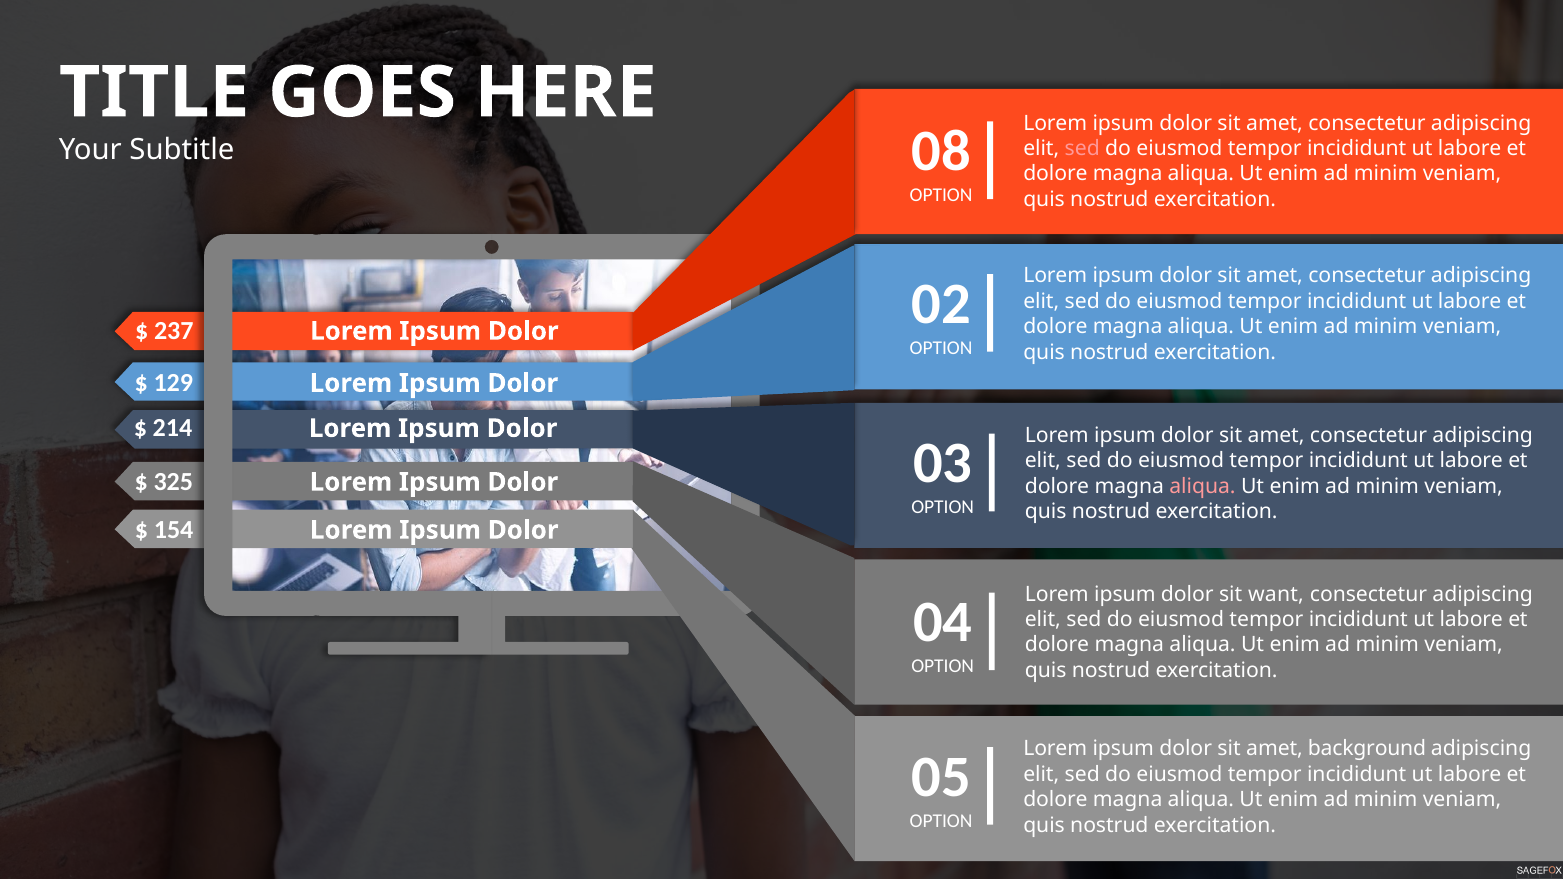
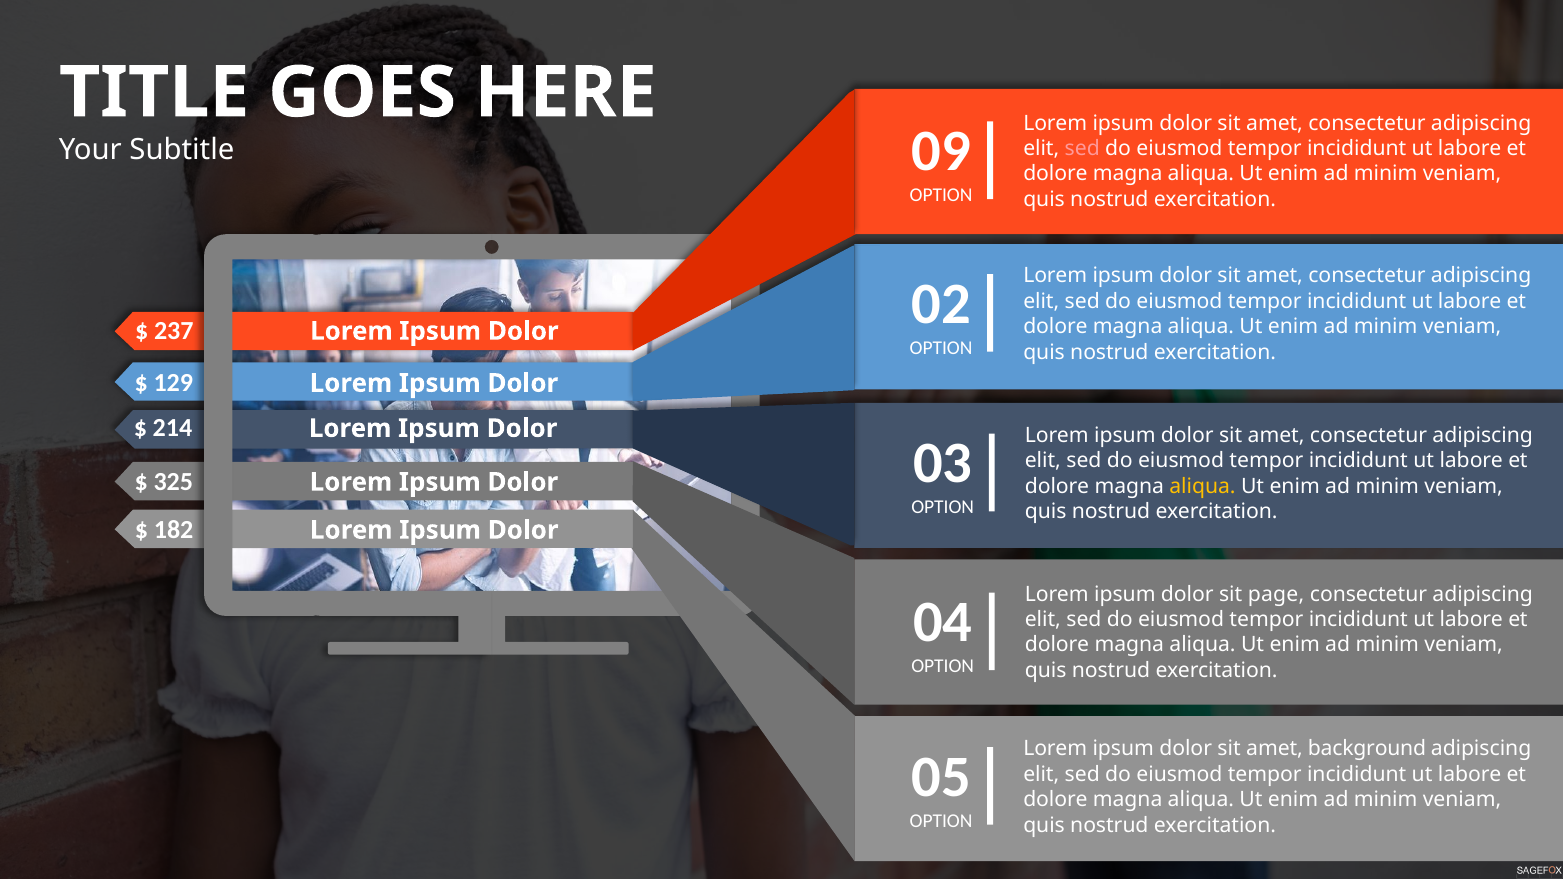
08: 08 -> 09 (941, 151)
aliqua colour: pink -> yellow (1202, 486)
154: 154 -> 182 (174, 530)
want: want -> page (1276, 594)
